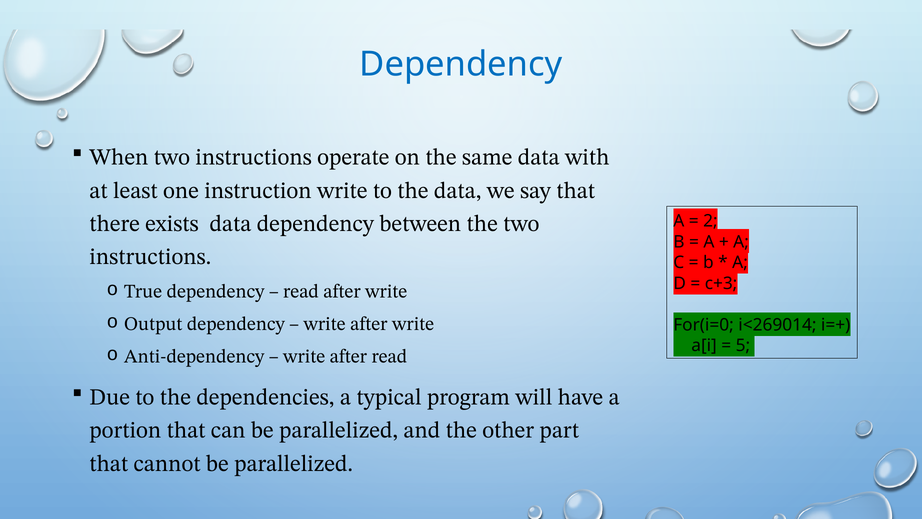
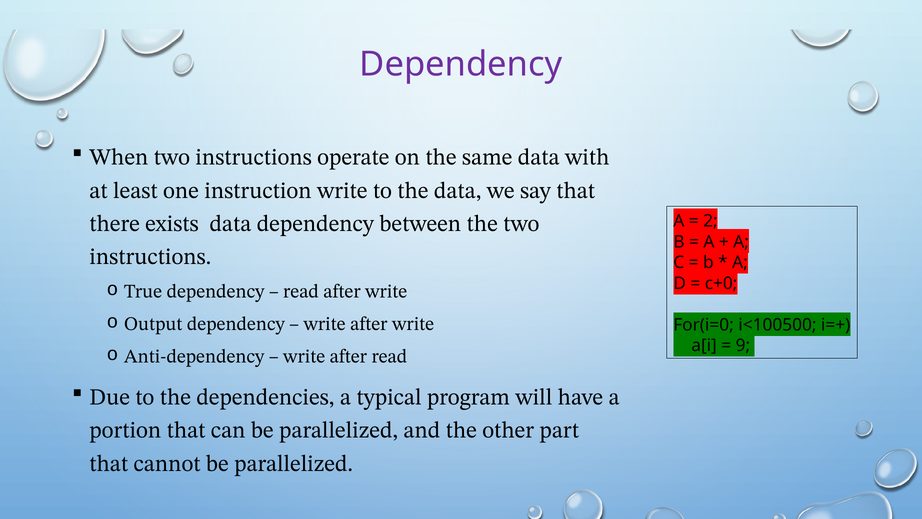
Dependency colour: blue -> purple (461, 64)
c+3: c+3 -> c+0 (721, 283)
i<269014: i<269014 -> i<100500 (777, 325)
5: 5 -> 9 (743, 346)
